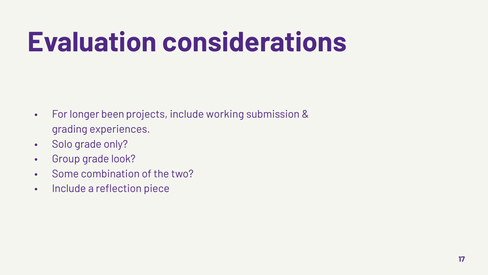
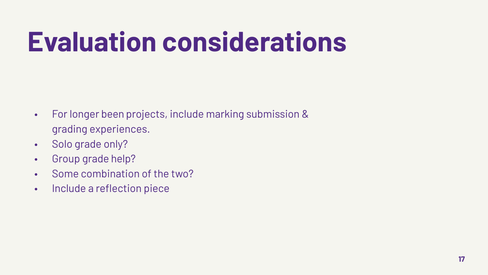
working: working -> marking (225, 114)
look: look -> help (123, 159)
